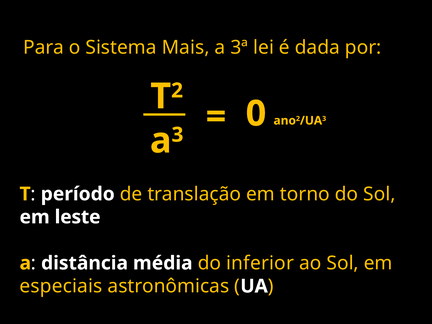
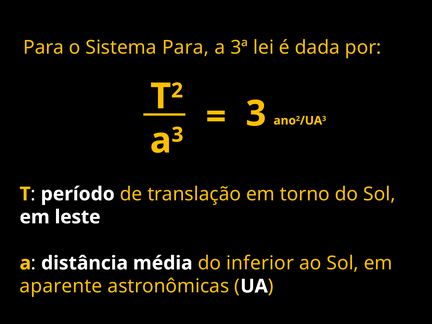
Sistema Mais: Mais -> Para (186, 47)
0: 0 -> 3 (256, 114)
especiais: especiais -> aparente (61, 286)
